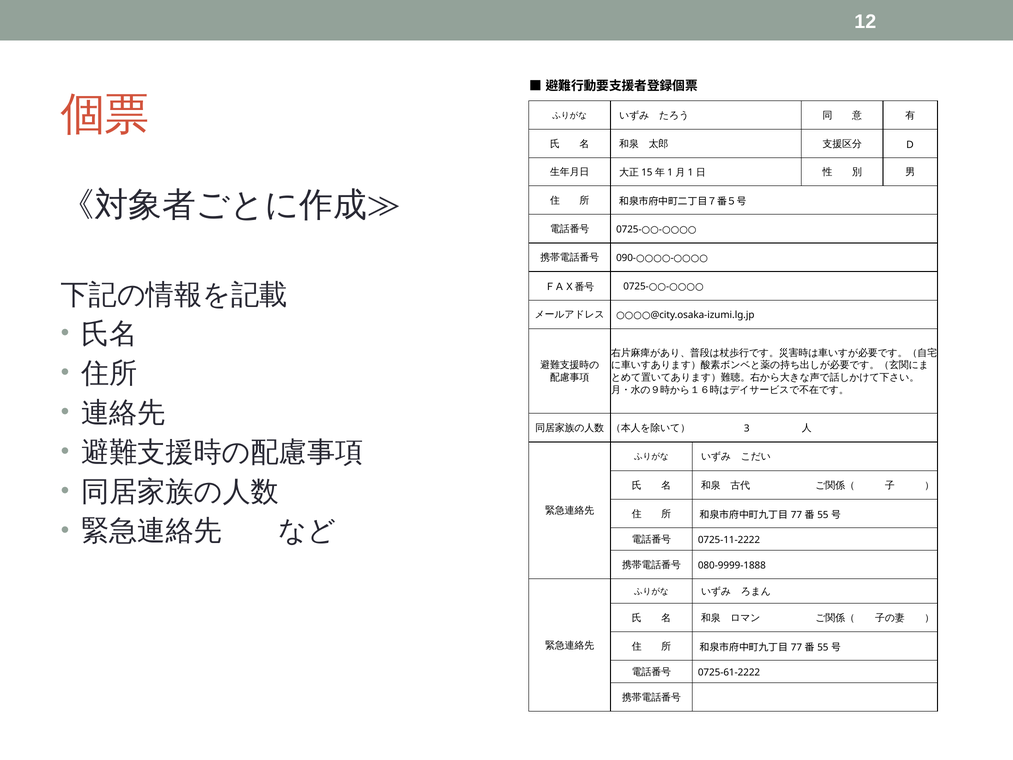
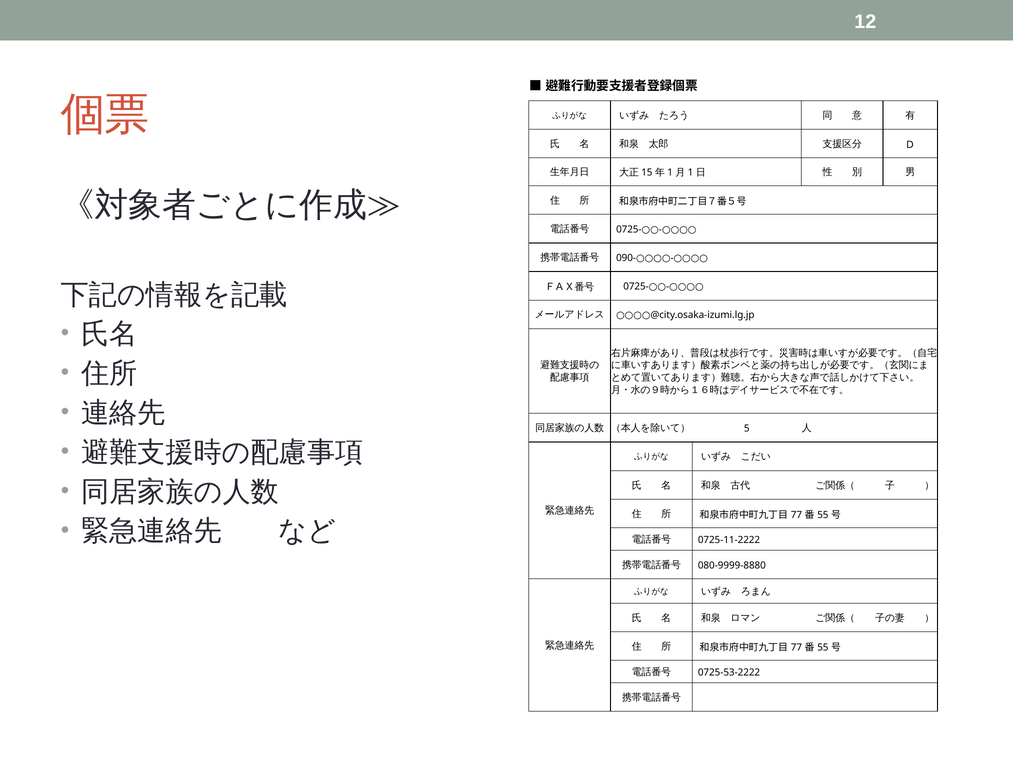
3: 3 -> 5 (747, 428)
080-9999-1888: 080-9999-1888 -> 080-9999-8880 (732, 565)
0725-61-2222: 0725-61-2222 -> 0725-53-2222 (729, 672)
